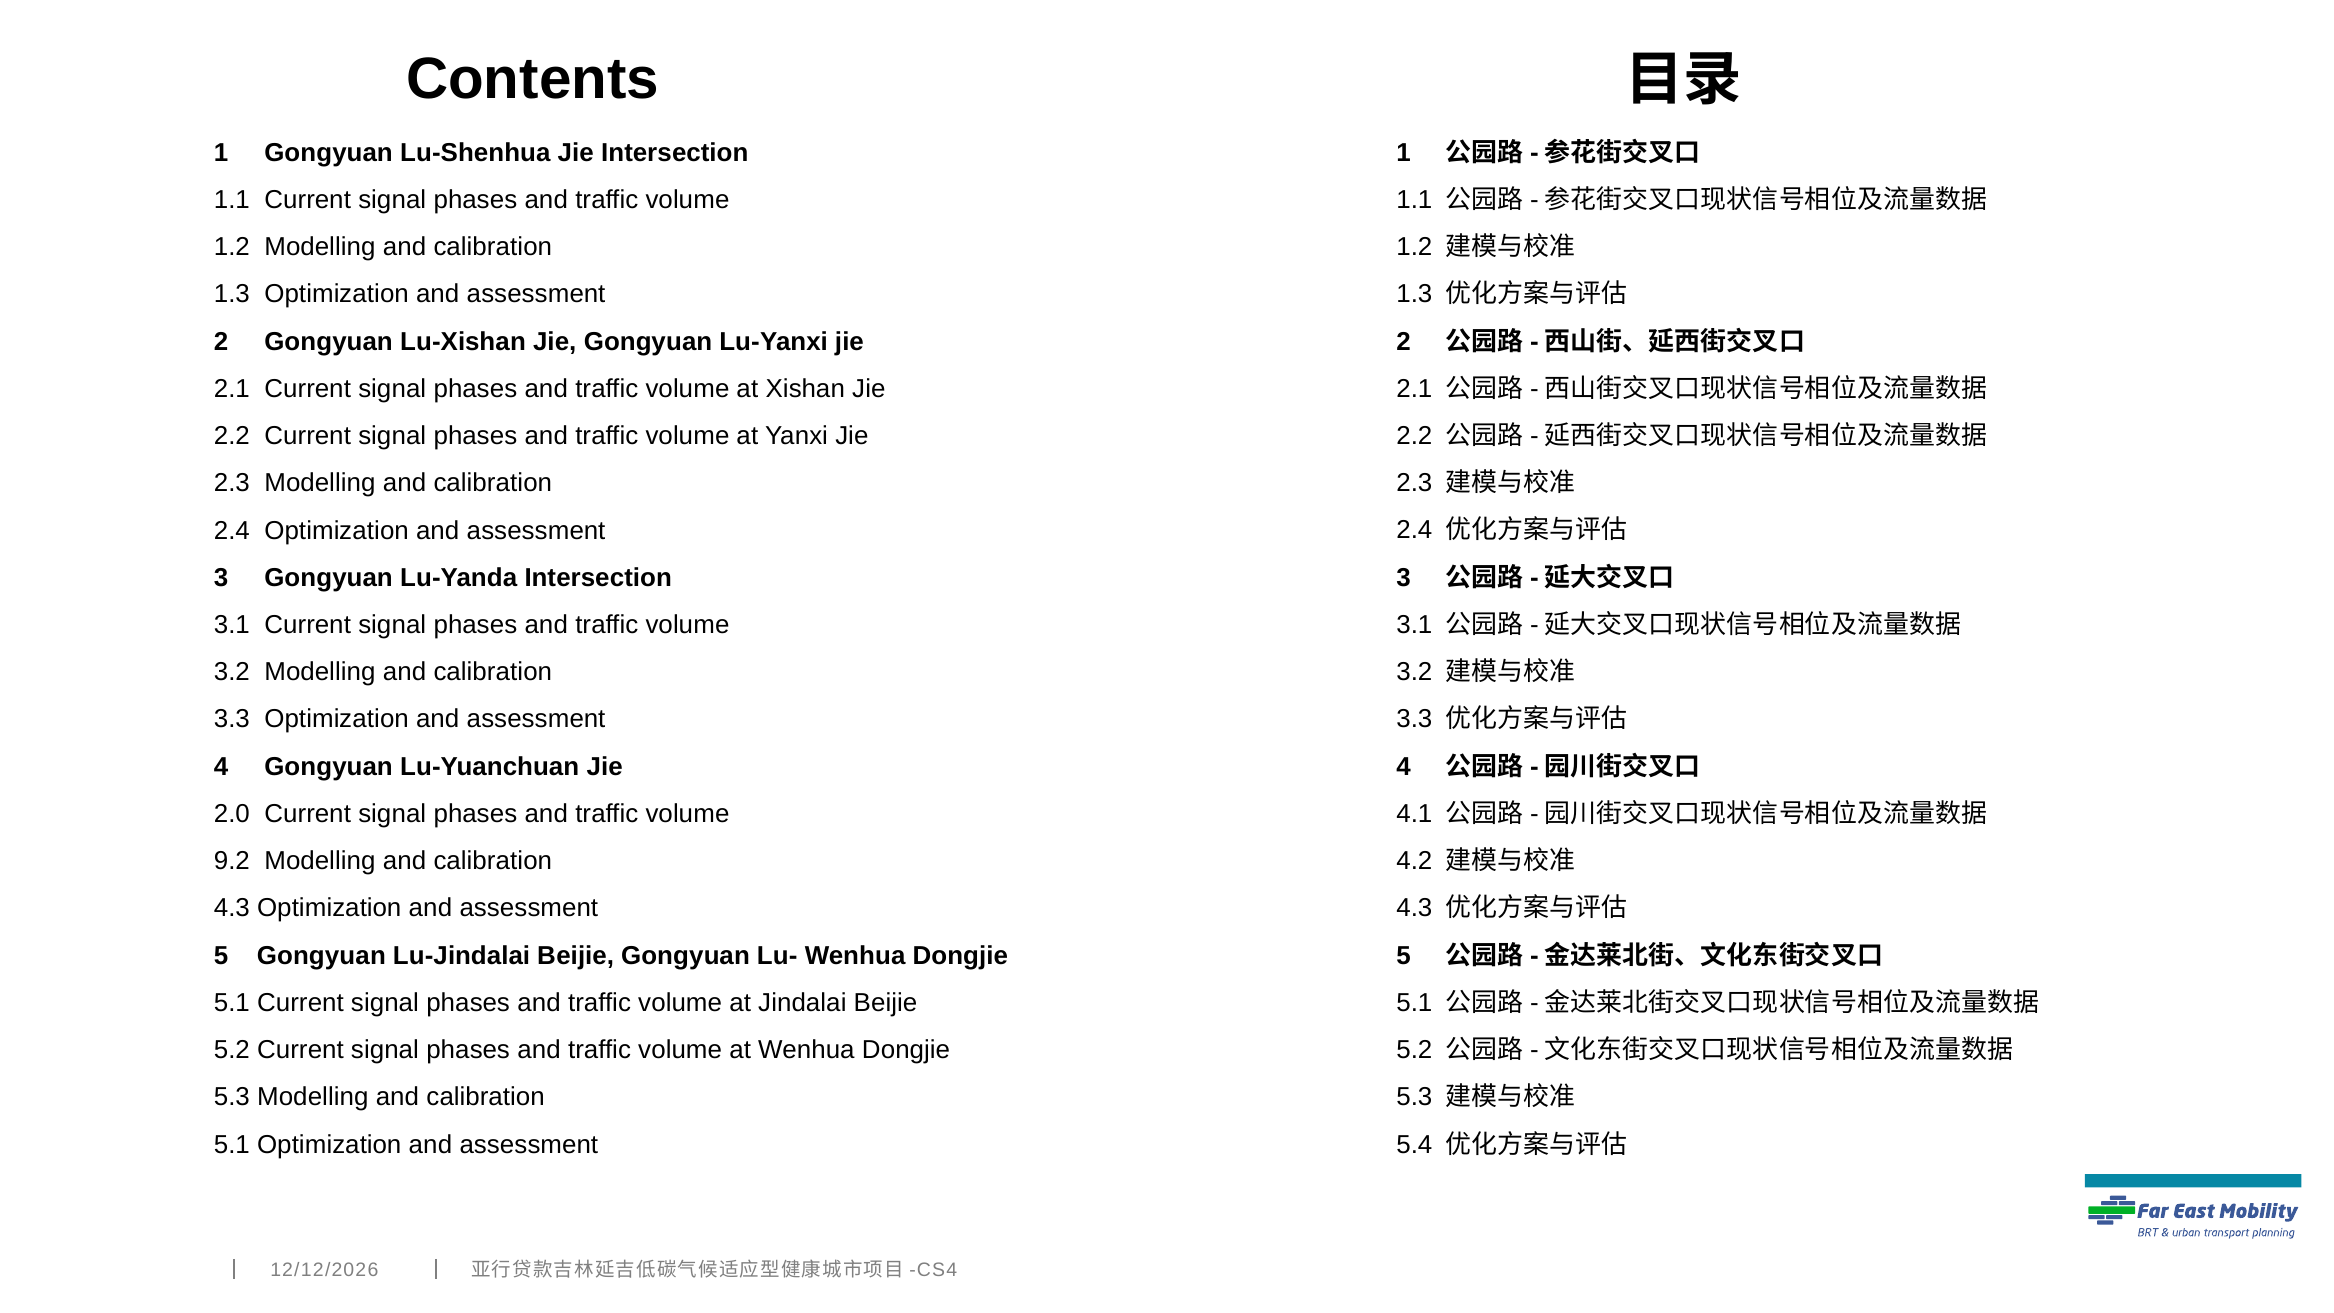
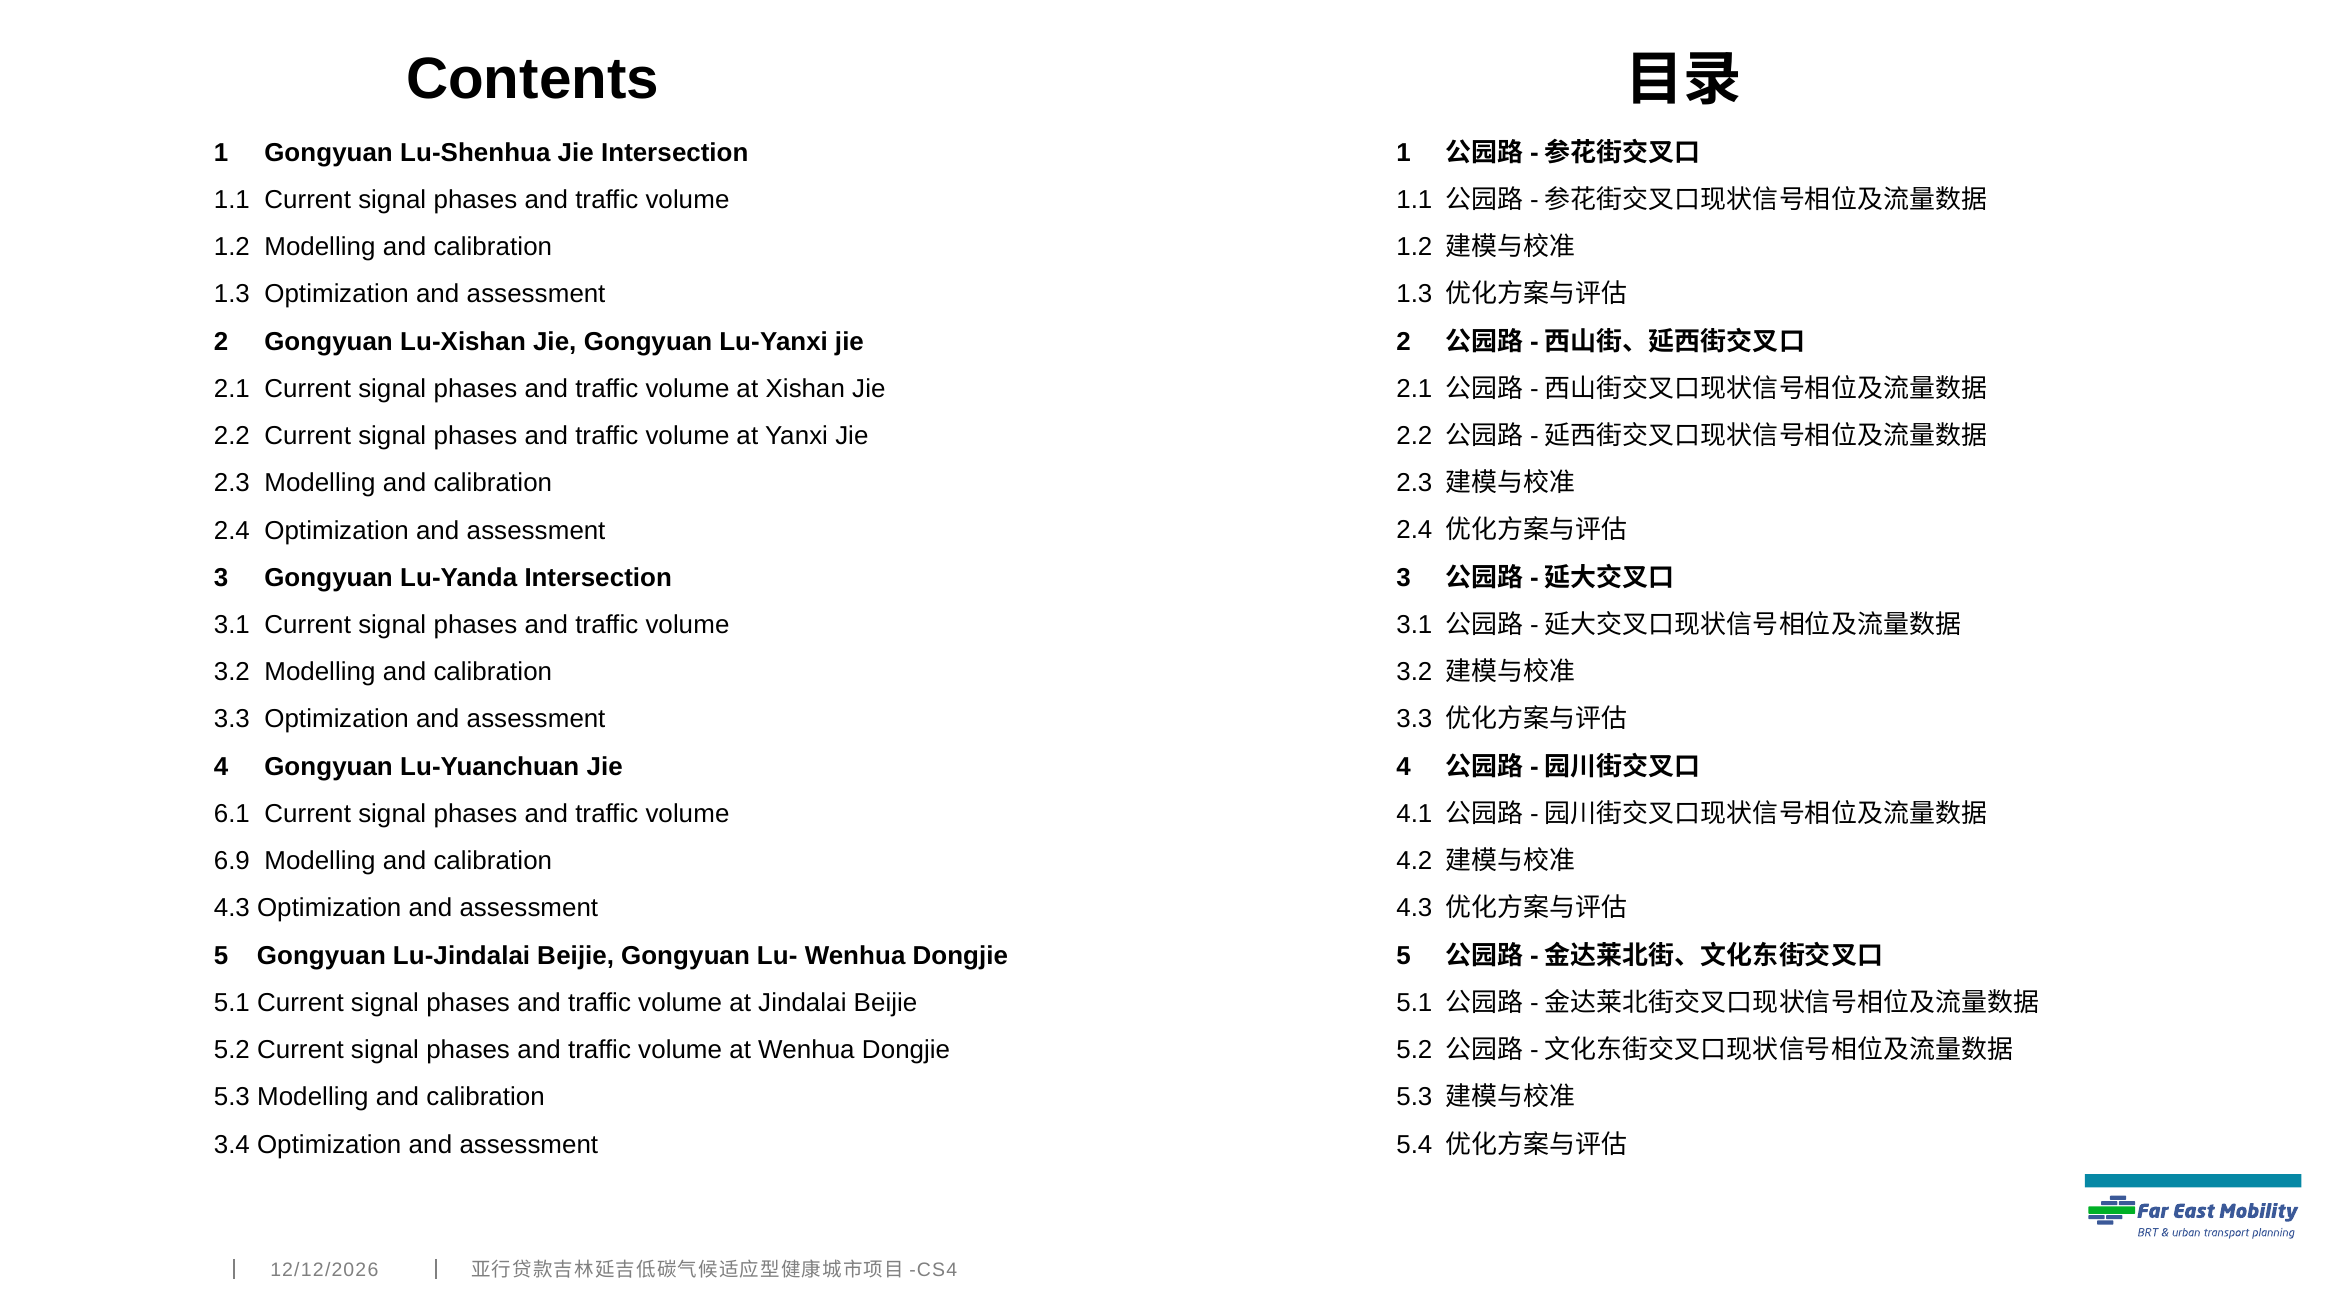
2.0: 2.0 -> 6.1 (232, 814)
9.2: 9.2 -> 6.9 (232, 861)
5.1: 5.1 -> 3.4 (232, 1144)
